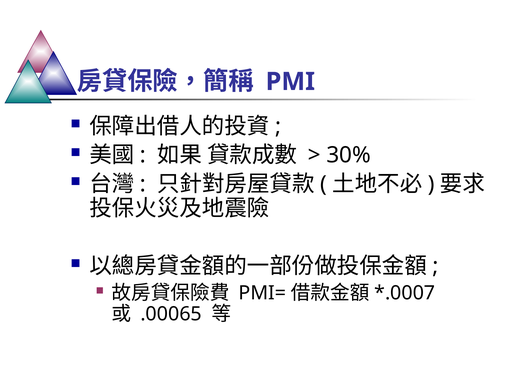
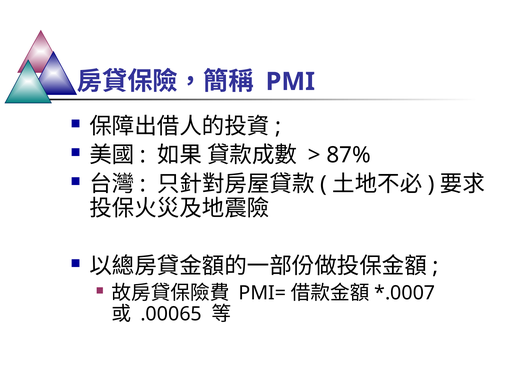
30%: 30% -> 87% (349, 155)
